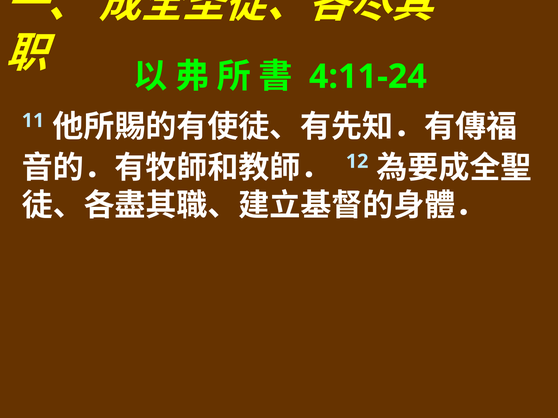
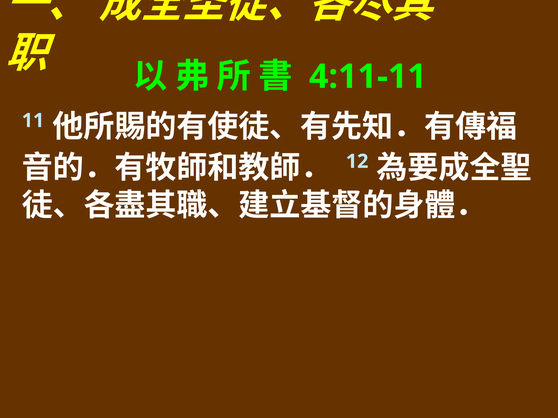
4:11-24: 4:11-24 -> 4:11-11 (368, 77)
